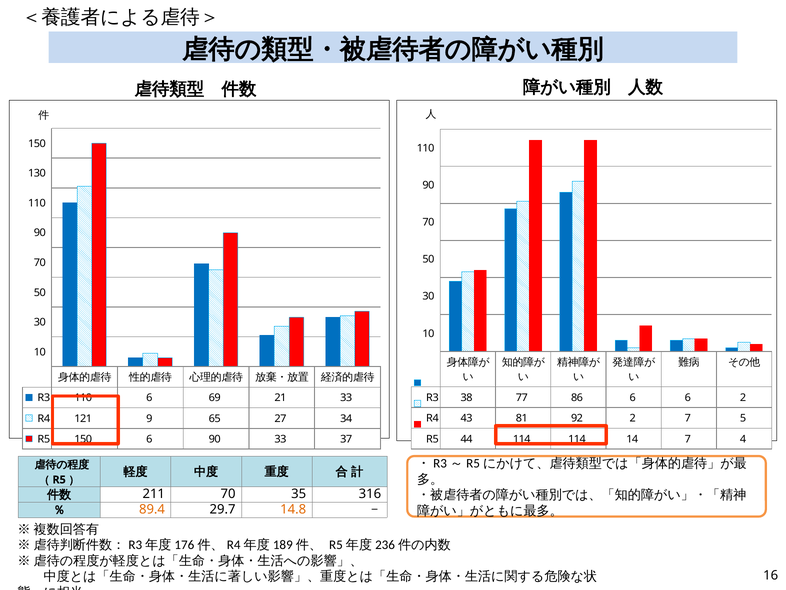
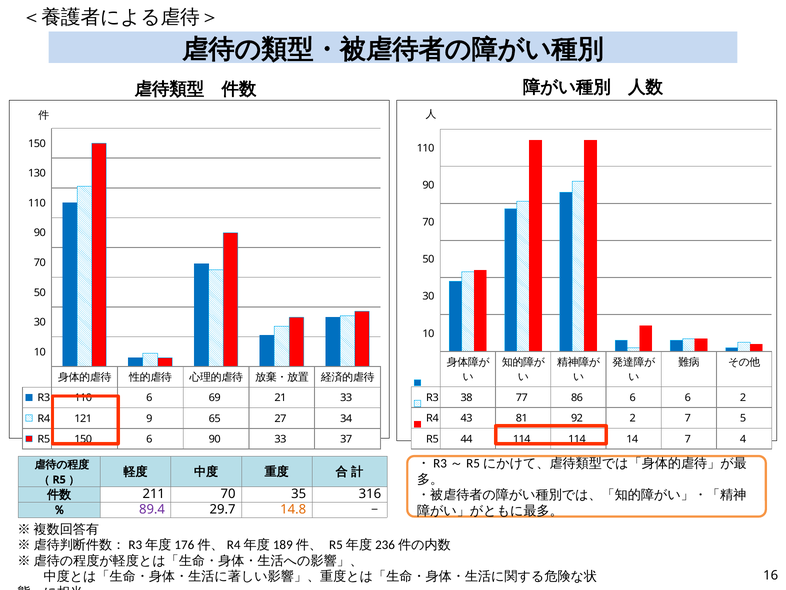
89.4 colour: orange -> purple (152, 509)
